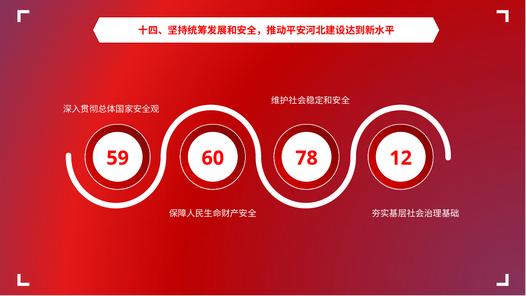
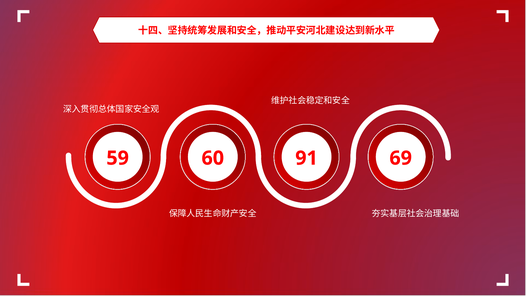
78: 78 -> 91 (307, 158)
12: 12 -> 69 (401, 158)
